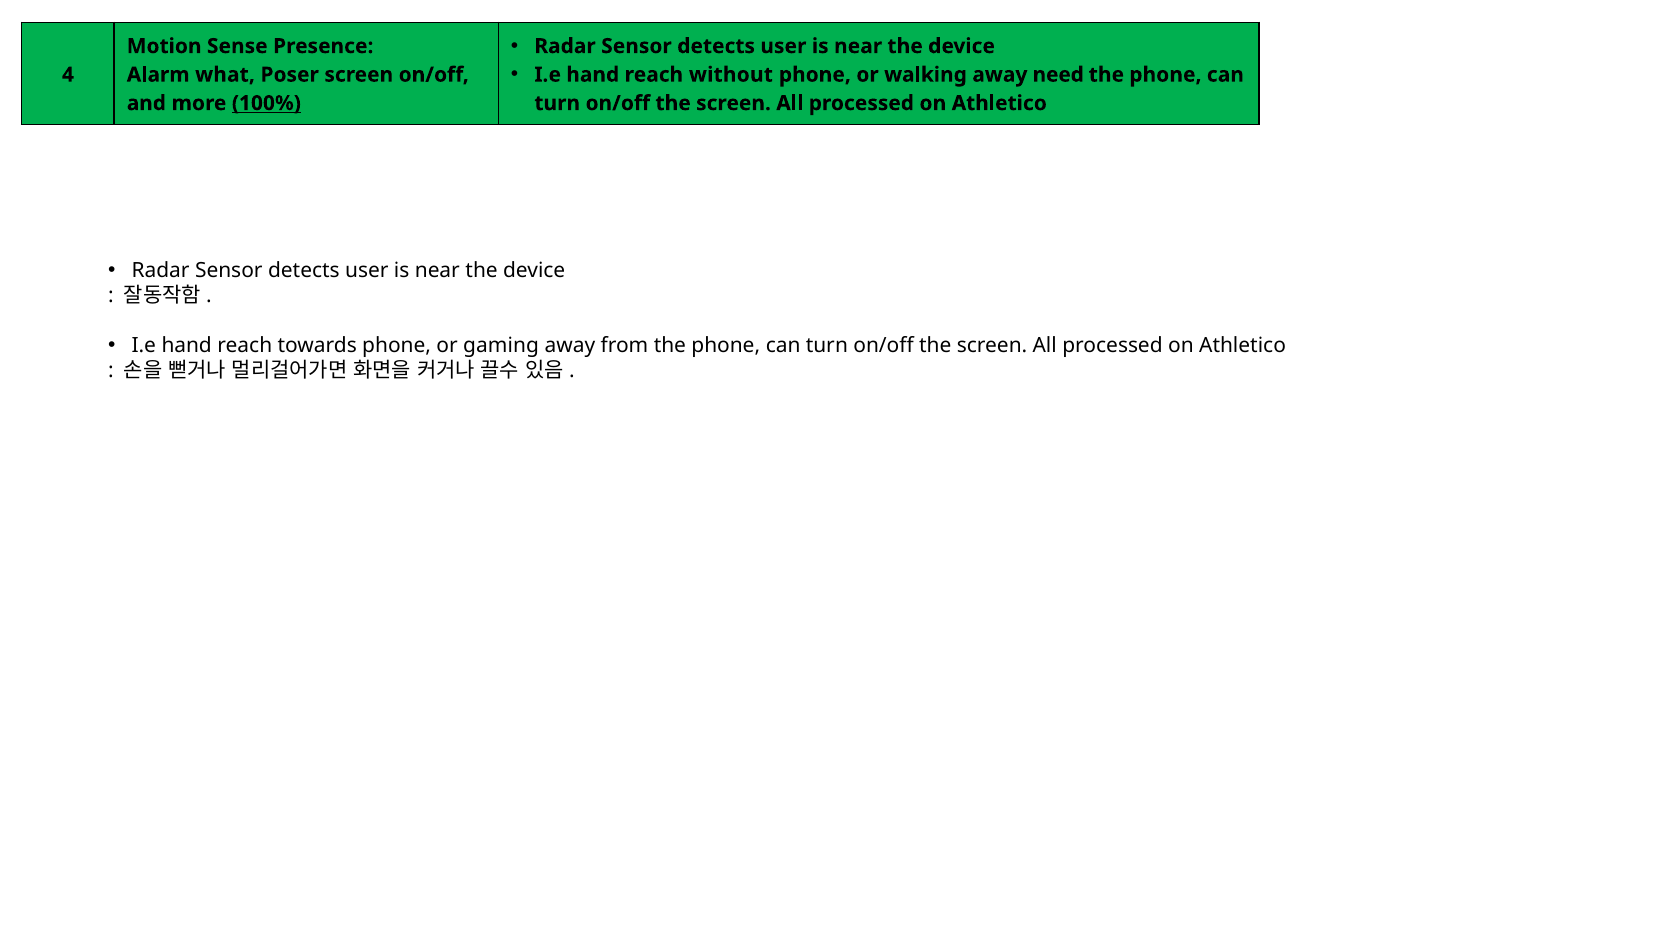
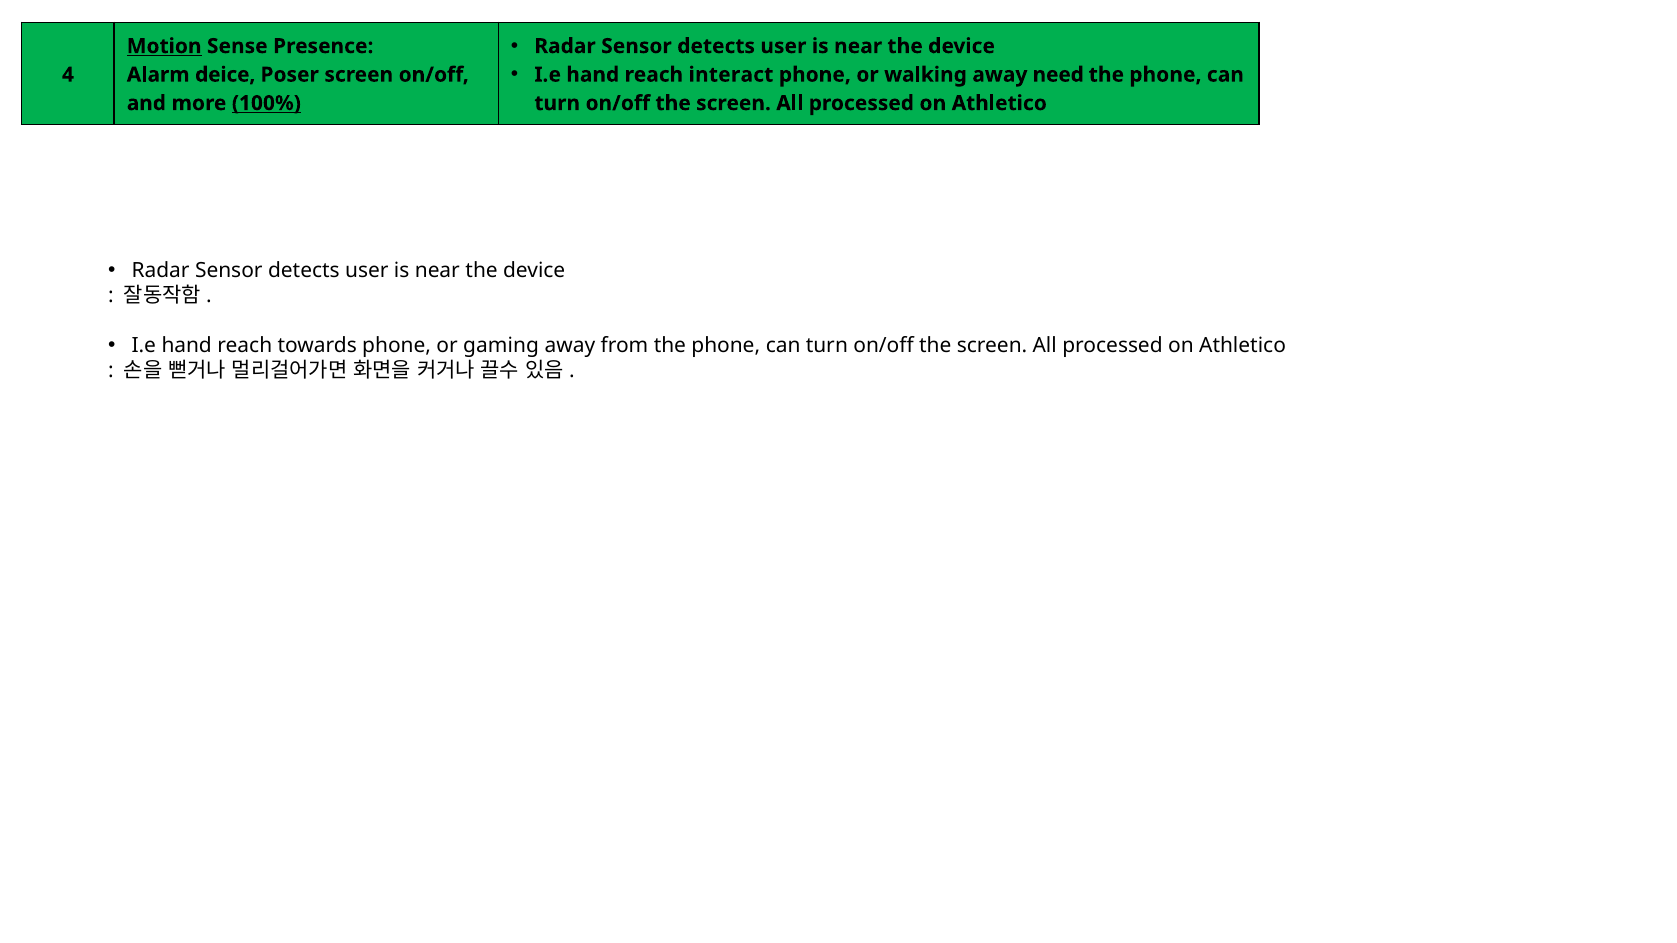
Motion underline: none -> present (164, 46)
without: without -> interact (731, 75)
what: what -> deice (225, 75)
